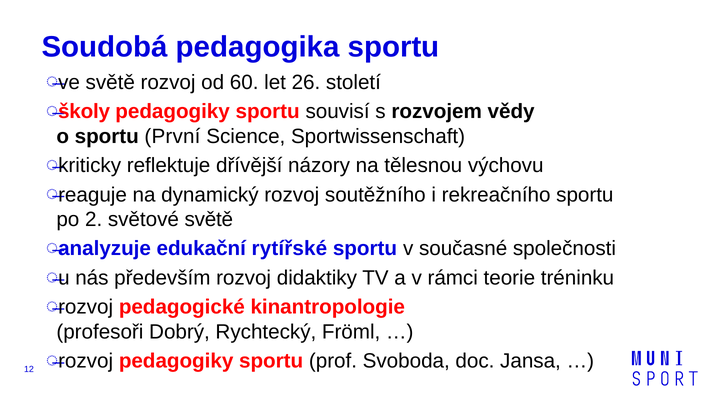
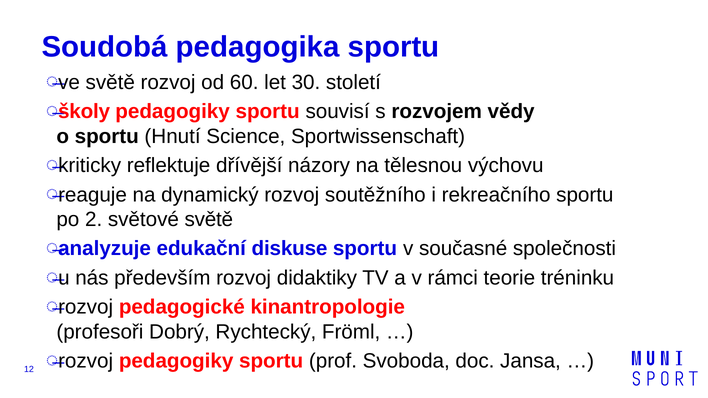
26: 26 -> 30 (306, 82)
První: První -> Hnutí (173, 136)
rytířské: rytířské -> diskuse (290, 249)
